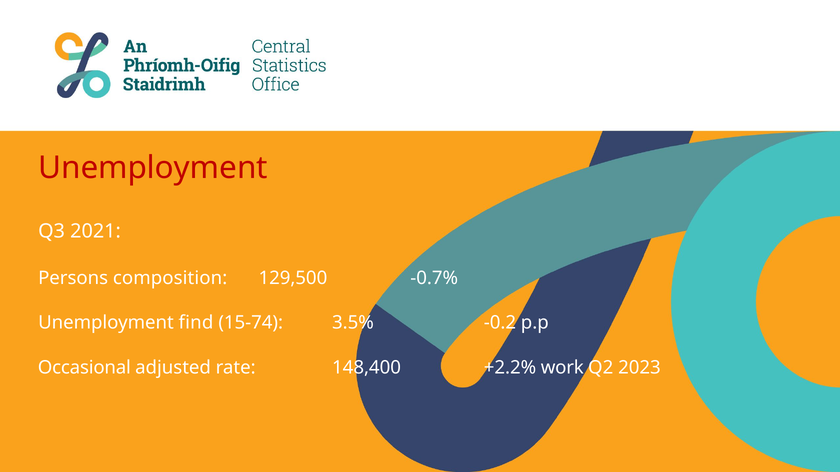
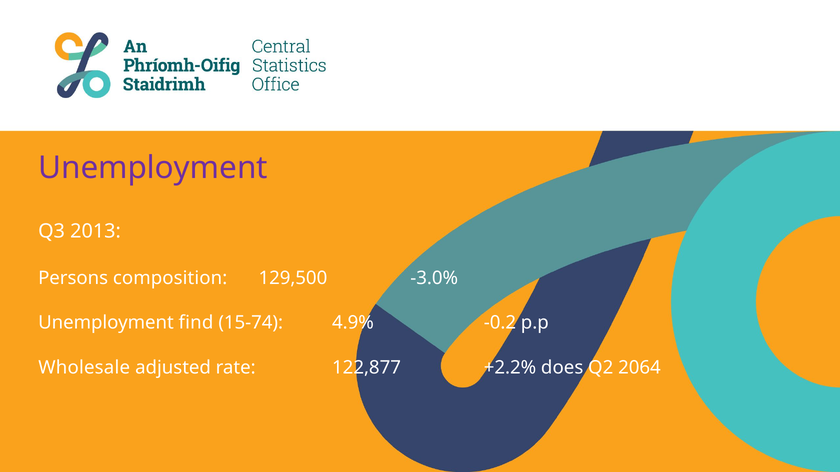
Unemployment colour: red -> purple (153, 168)
2021: 2021 -> 2013 (96, 231)
-0.7%: -0.7% -> -3.0% (434, 278)
3.5%: 3.5% -> 4.9% (353, 323)
Occasional: Occasional -> Wholesale (84, 368)
148,400: 148,400 -> 122,877 (367, 368)
work: work -> does (562, 368)
2023: 2023 -> 2064 (639, 368)
